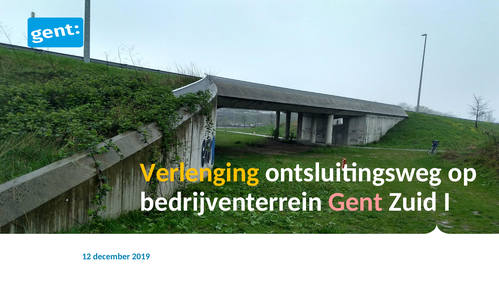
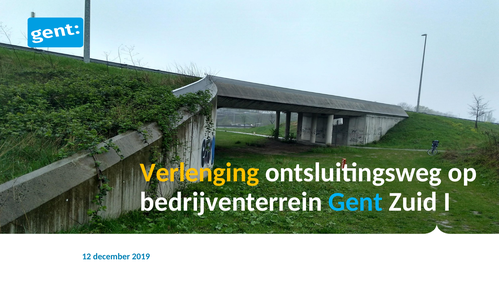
Gent colour: pink -> light blue (356, 202)
